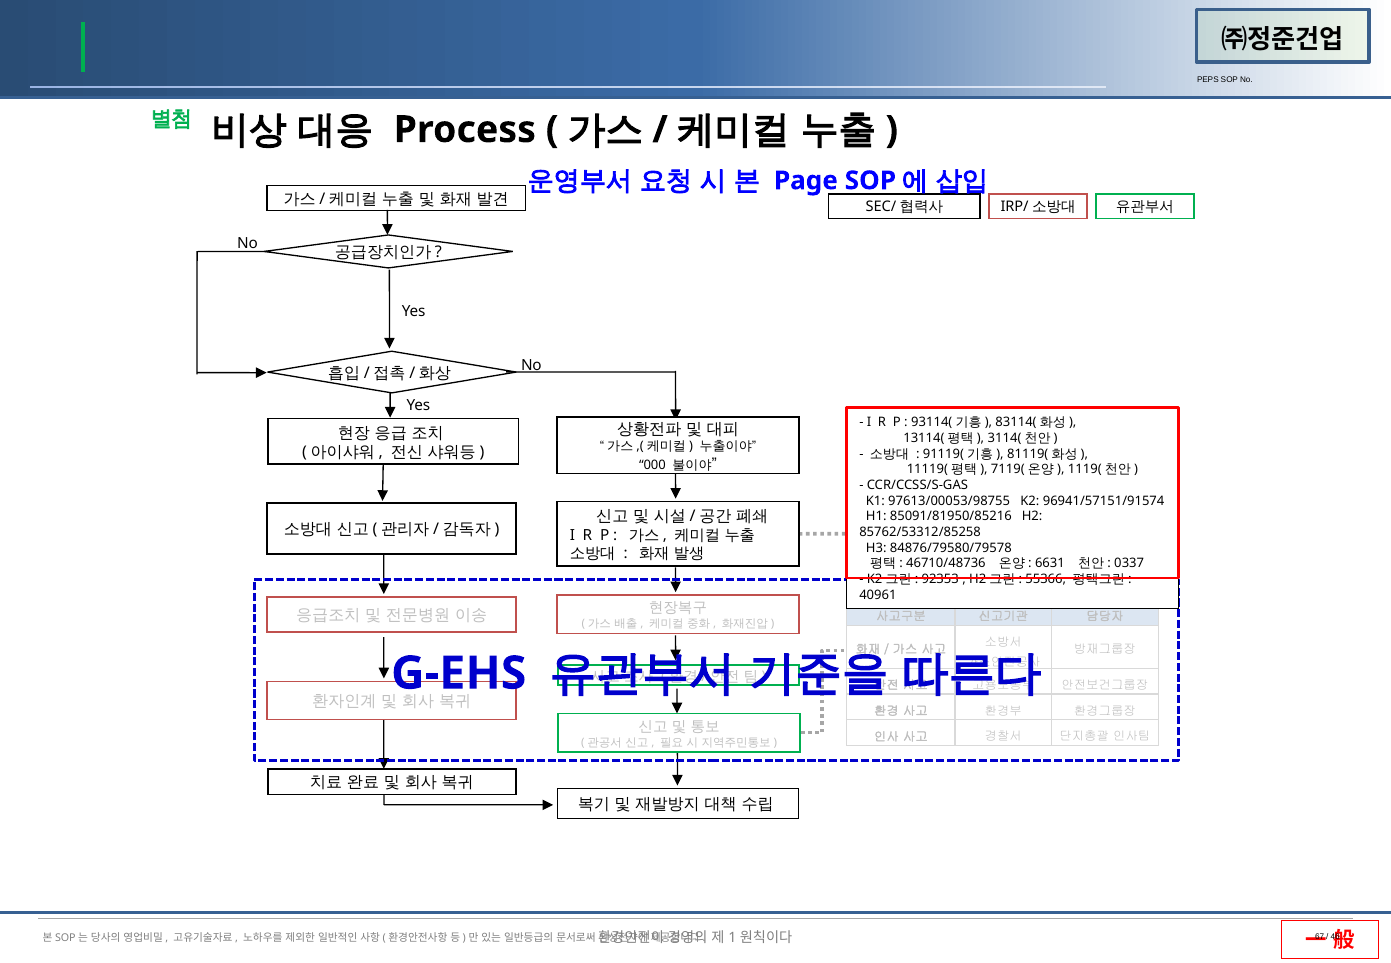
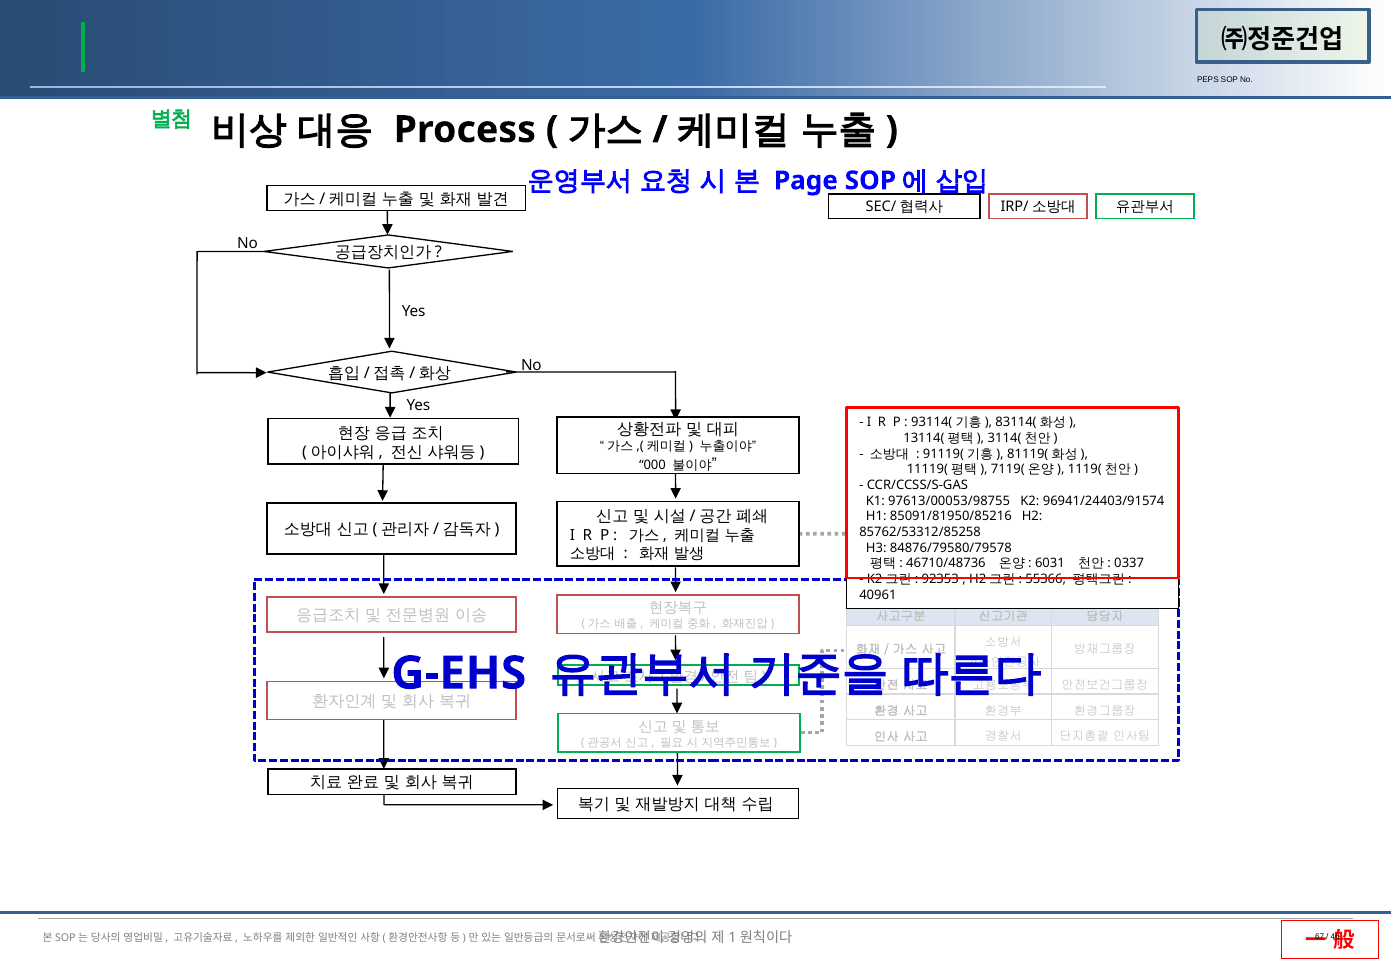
96941/57151/91574: 96941/57151/91574 -> 96941/24403/91574 (1104, 501)
6631: 6631 -> 6031 (1050, 564)
